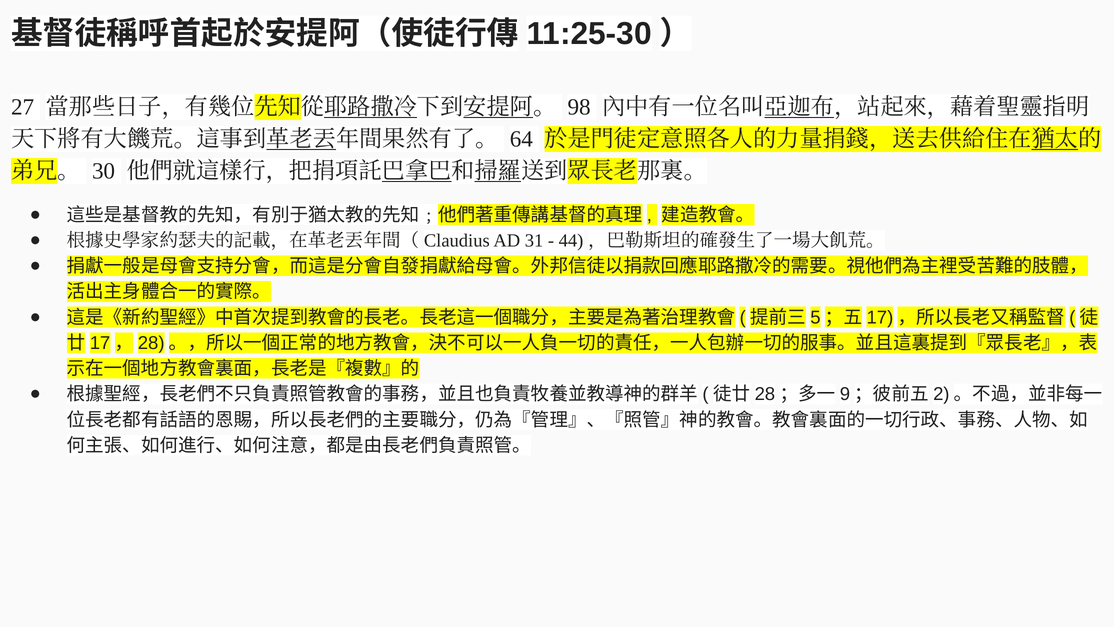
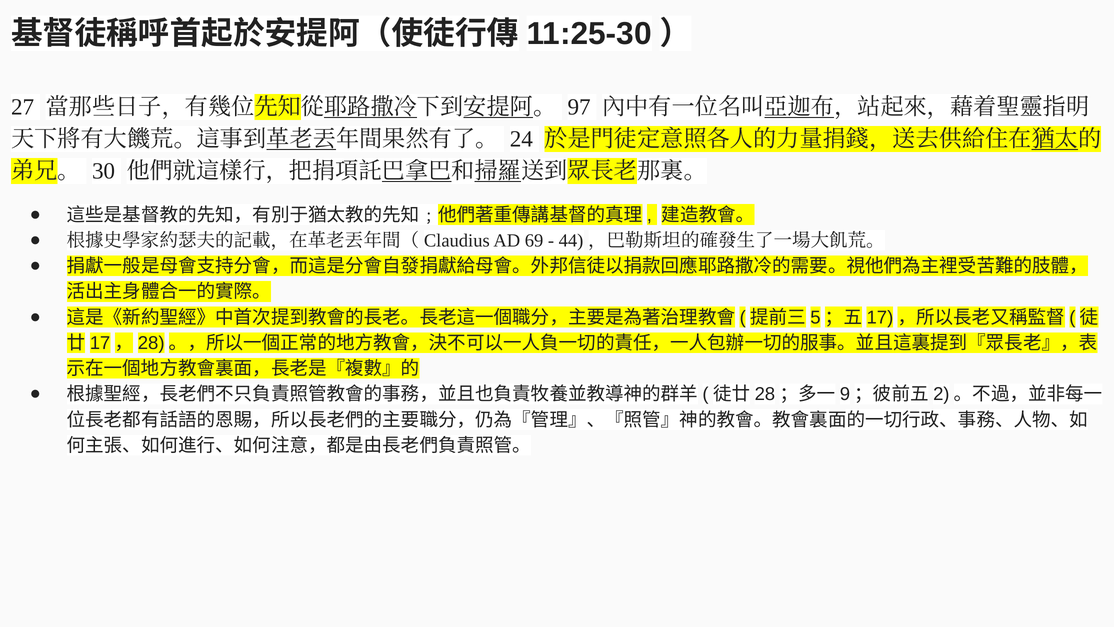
98: 98 -> 97 (579, 107)
64: 64 -> 24 (521, 139)
31: 31 -> 69 (534, 240)
